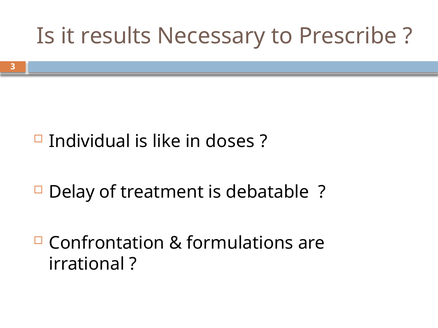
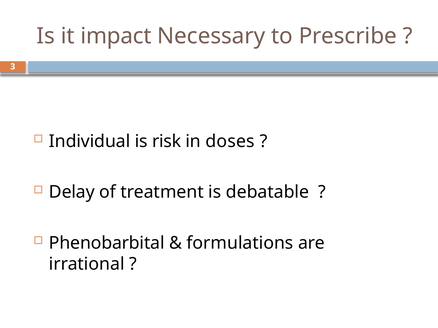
results: results -> impact (116, 36)
like: like -> risk (167, 141)
Confrontation: Confrontation -> Phenobarbital (107, 243)
